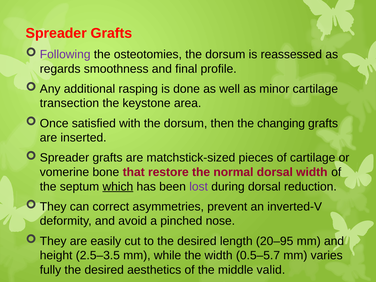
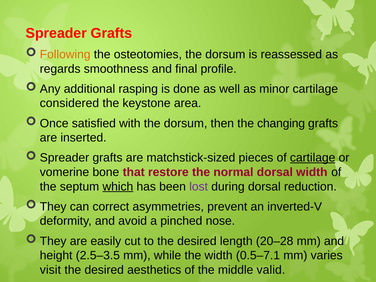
Following colour: purple -> orange (65, 54)
transection: transection -> considered (69, 103)
cartilage underline: none -> present (313, 158)
20–95: 20–95 -> 20–28 (275, 241)
0.5–5.7: 0.5–5.7 -> 0.5–7.1 (258, 255)
fully: fully -> visit (50, 270)
